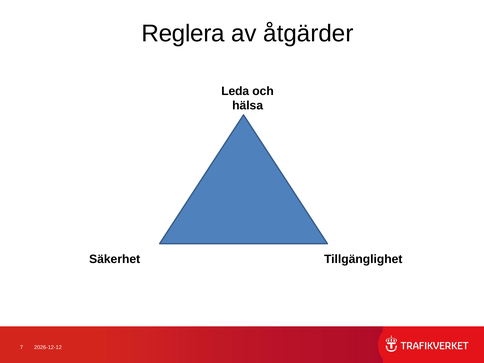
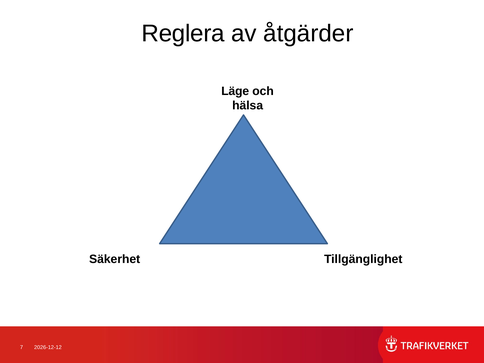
Leda: Leda -> Läge (235, 91)
